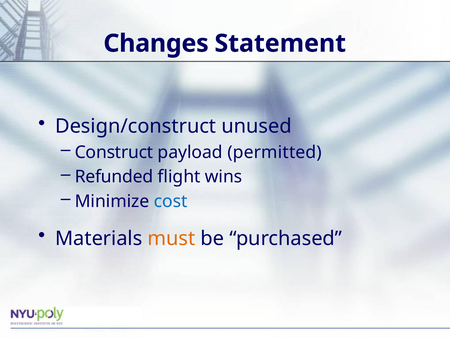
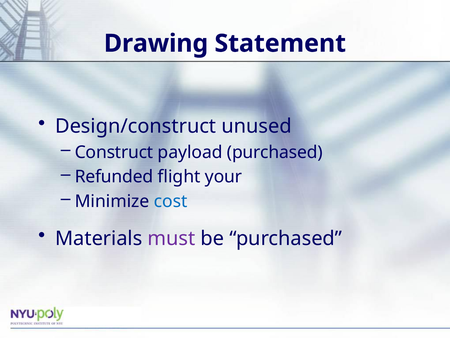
Changes: Changes -> Drawing (156, 43)
payload permitted: permitted -> purchased (275, 152)
wins: wins -> your (224, 177)
must colour: orange -> purple (171, 238)
